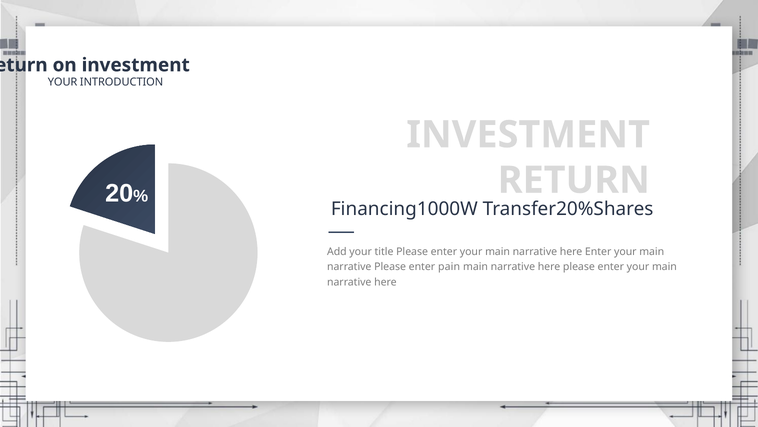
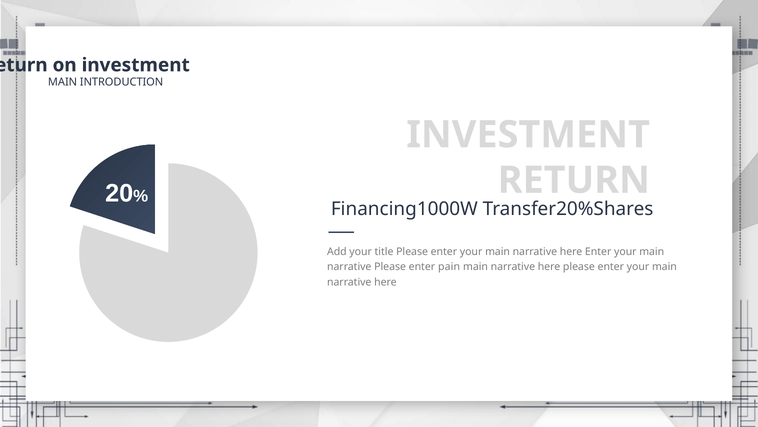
YOUR: YOUR -> MAIN (63, 82)
